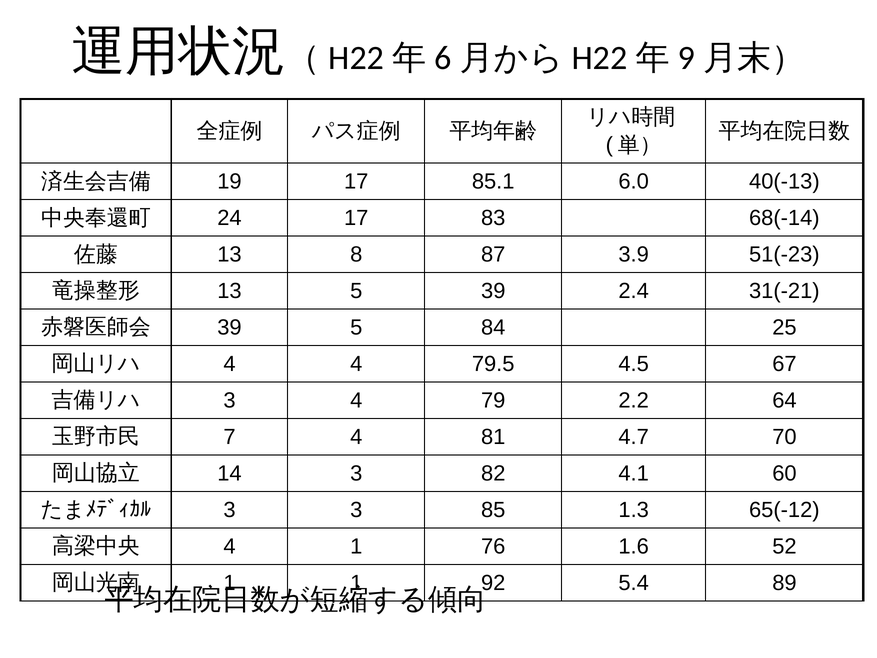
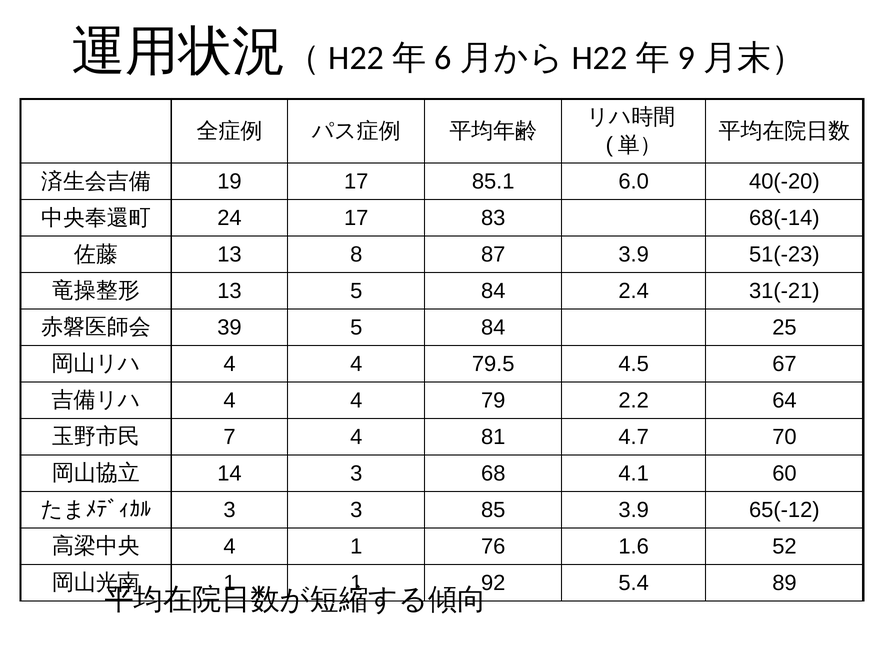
40(-13: 40(-13 -> 40(-20 (784, 182)
13 5 39: 39 -> 84 (493, 291)
3: 3 -> 4 (230, 400)
82: 82 -> 68 (493, 473)
85 1.3: 1.3 -> 3.9 (634, 510)
